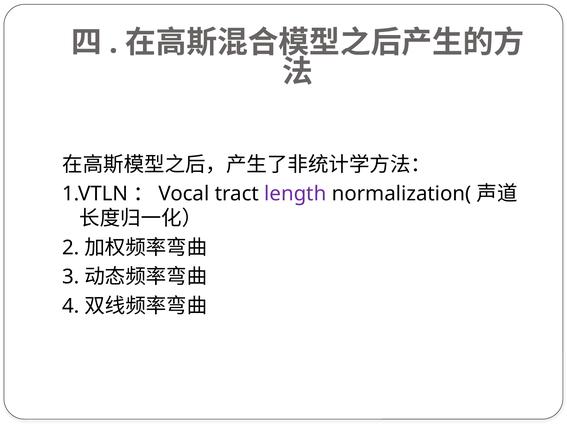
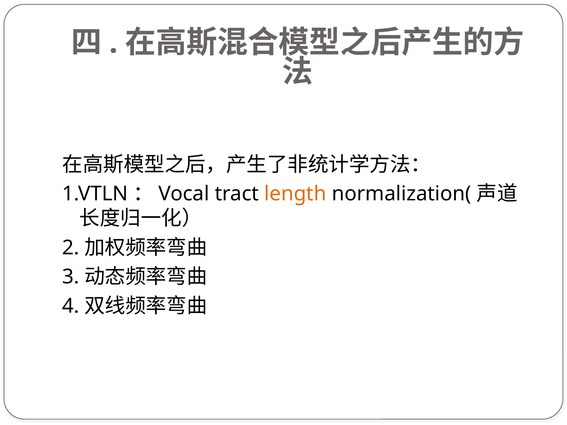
length colour: purple -> orange (295, 194)
